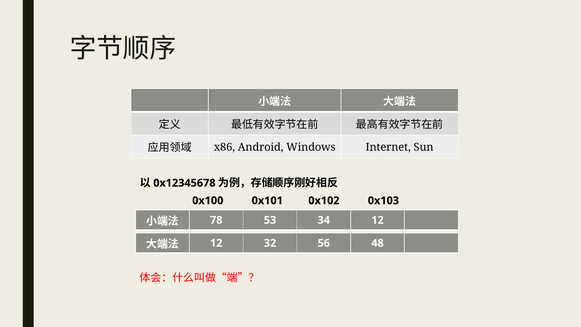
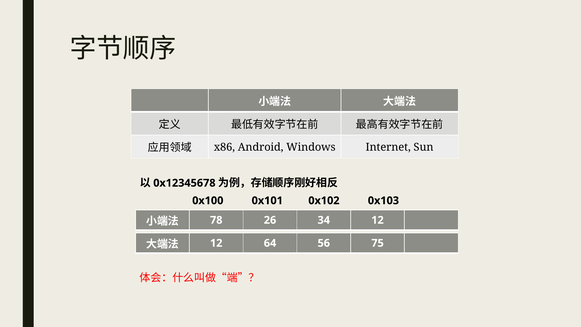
53: 53 -> 26 (270, 220)
32: 32 -> 64 (270, 243)
48: 48 -> 75 (378, 243)
